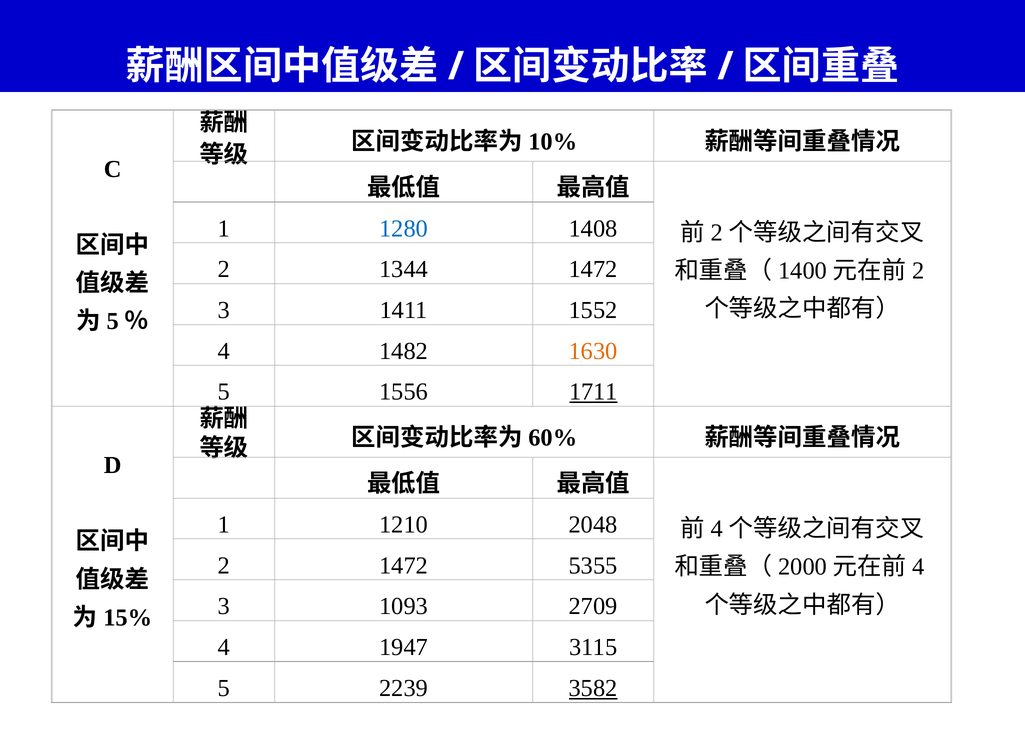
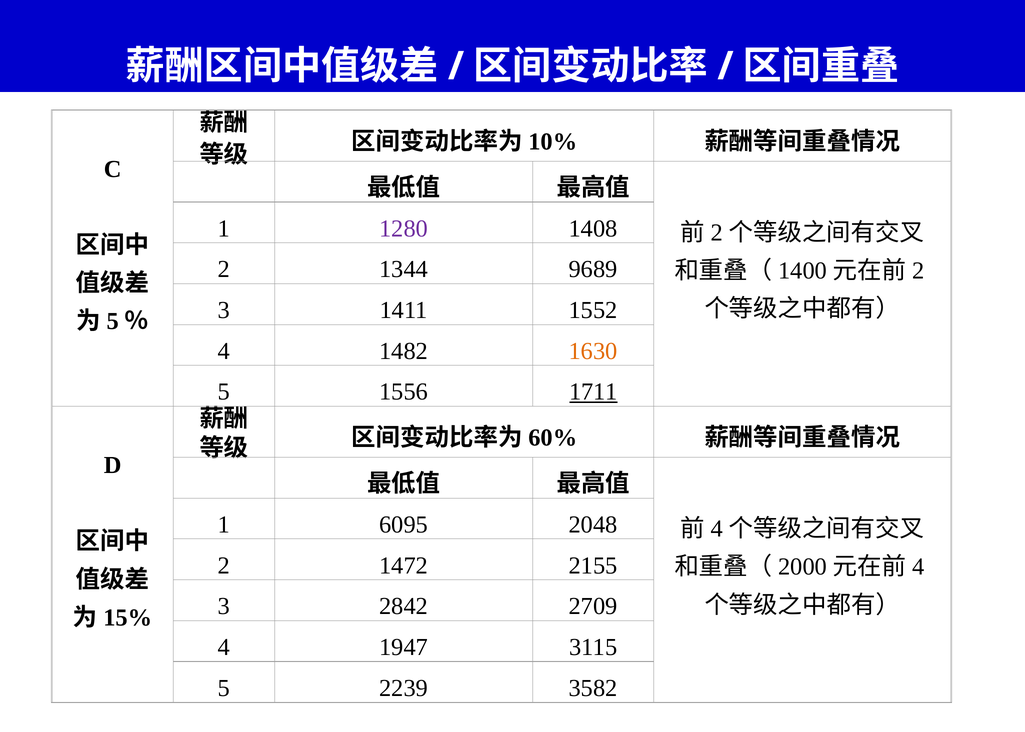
1280 colour: blue -> purple (404, 229)
1344 1472: 1472 -> 9689 (593, 269)
1210: 1210 -> 6095 (404, 525)
5355: 5355 -> 2155 (593, 566)
1093: 1093 -> 2842 (404, 606)
3582 underline: present -> none (593, 688)
